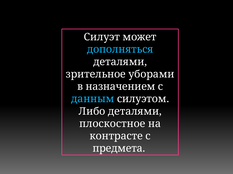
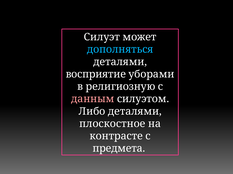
зрительное: зрительное -> восприятие (96, 74)
назначением: назначением -> религиозную (120, 87)
данным colour: light blue -> pink (93, 99)
